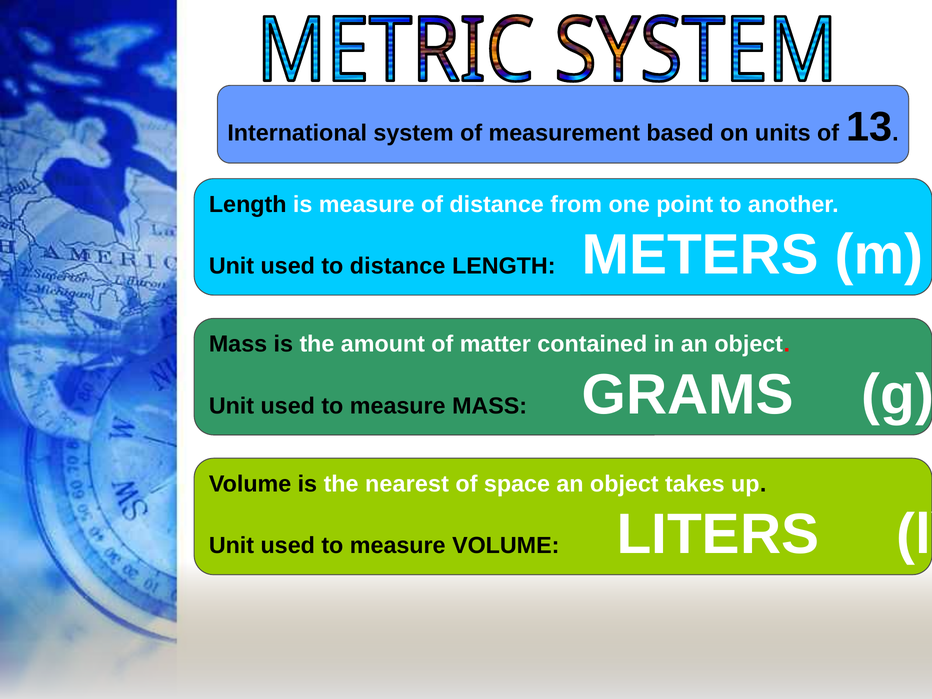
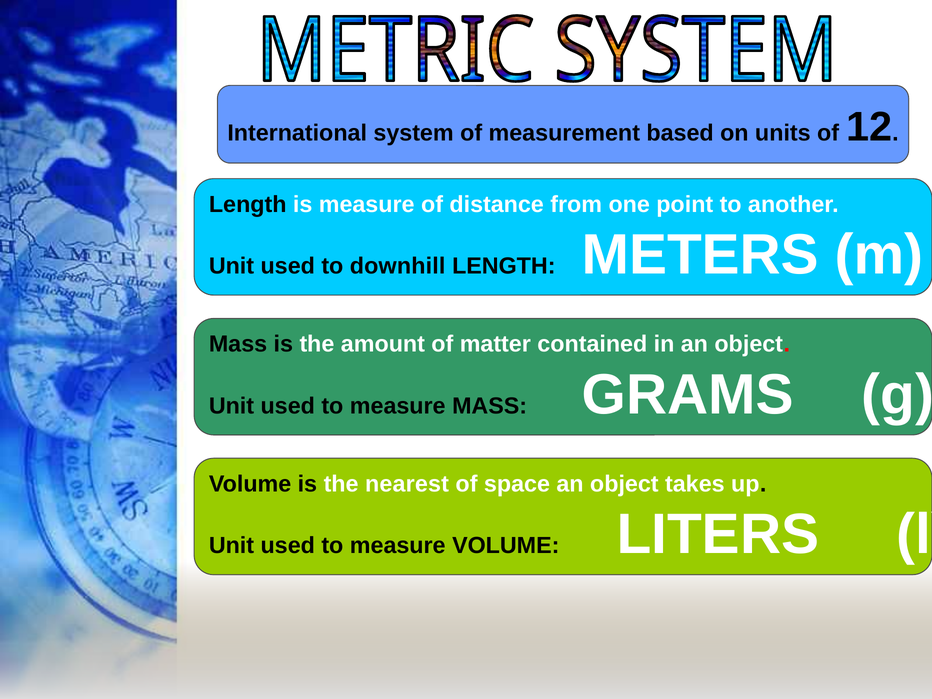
13: 13 -> 12 (869, 127)
to distance: distance -> downhill (398, 266)
